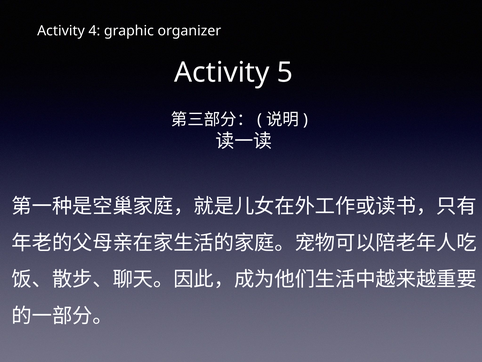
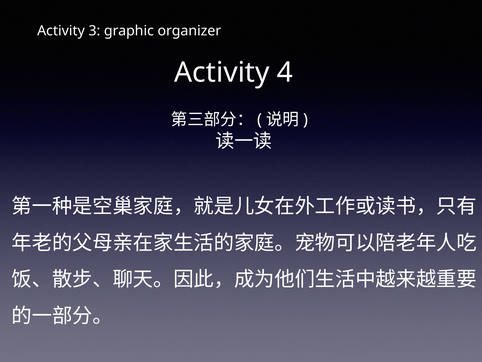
4: 4 -> 3 (94, 31)
5: 5 -> 4 (285, 72)
